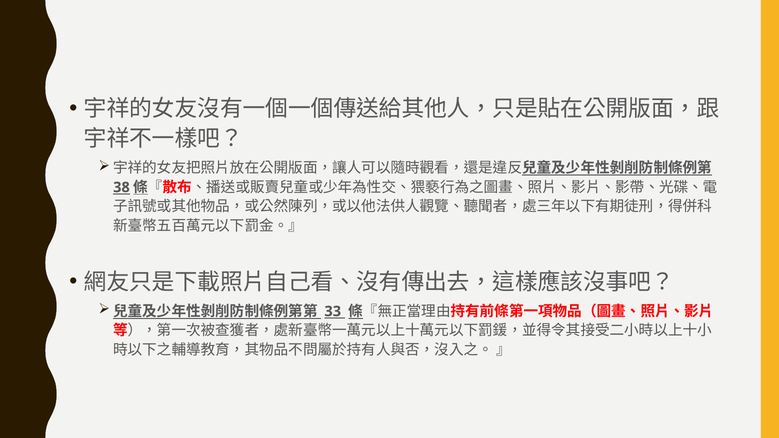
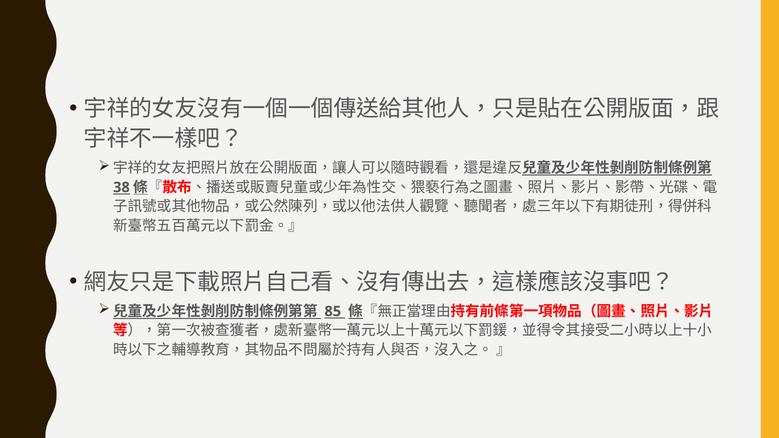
33: 33 -> 85 (333, 312)
